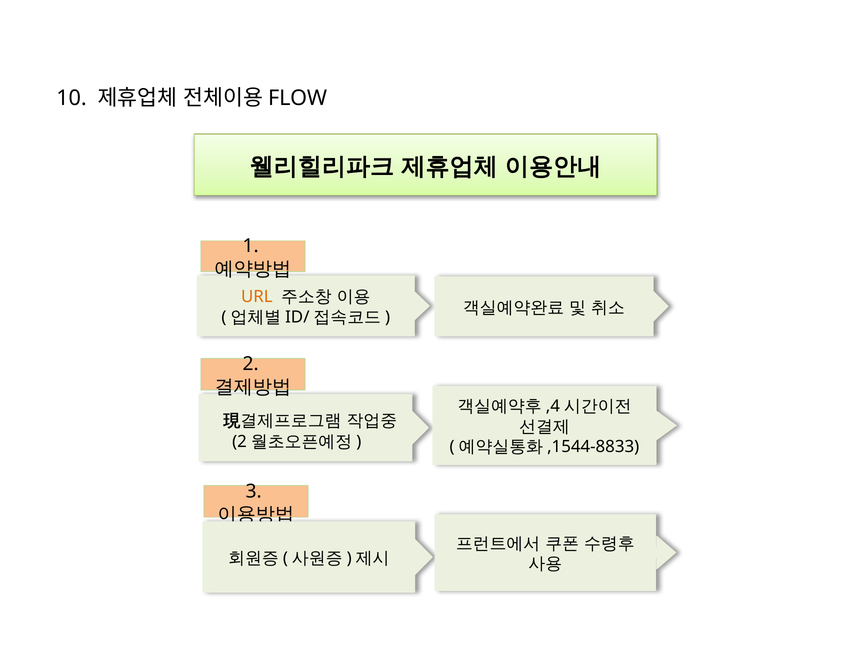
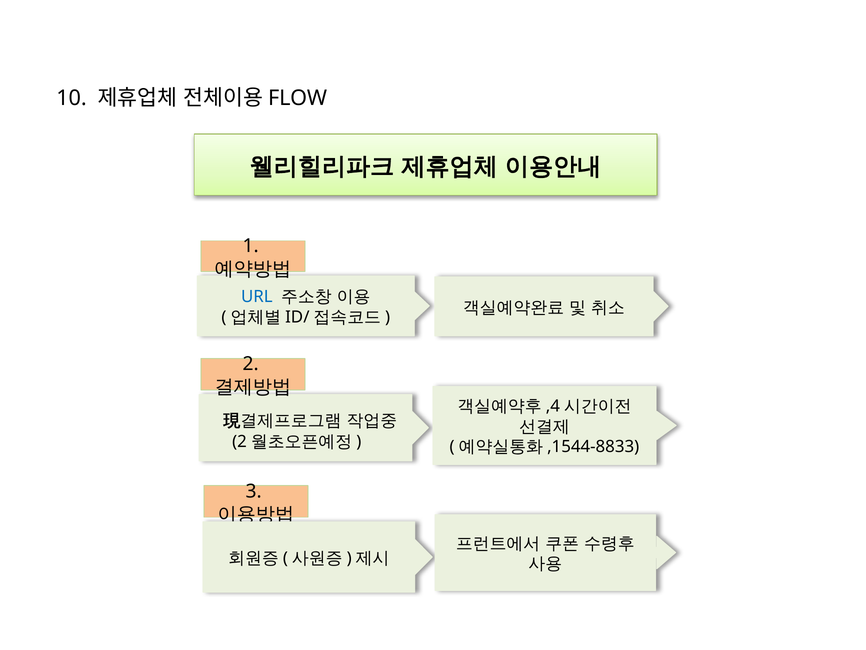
URL colour: orange -> blue (257, 297)
